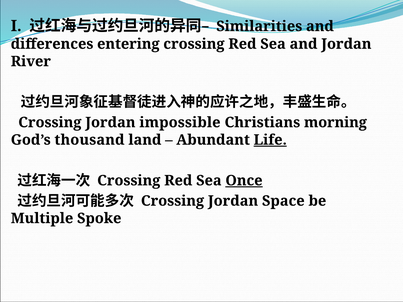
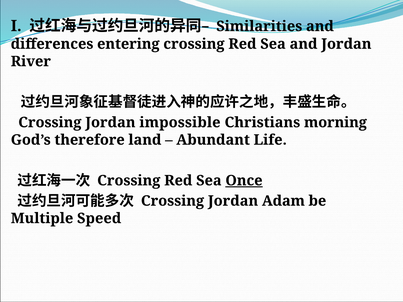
thousand: thousand -> therefore (90, 140)
Life underline: present -> none (270, 140)
Space: Space -> Adam (283, 201)
Spoke: Spoke -> Speed (99, 219)
